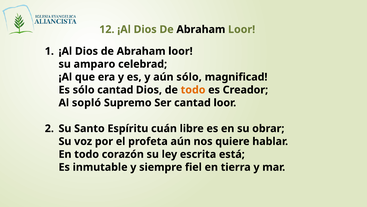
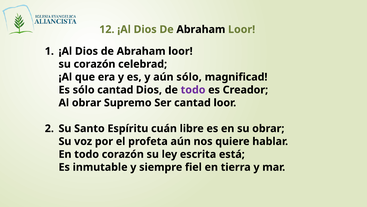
su amparo: amparo -> corazón (95, 64)
todo colour: orange -> purple (193, 90)
Al sopló: sopló -> obrar (87, 103)
